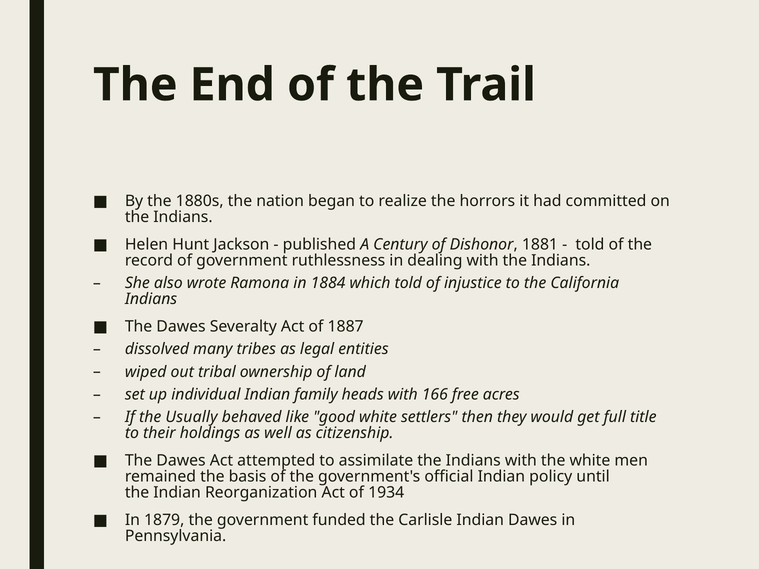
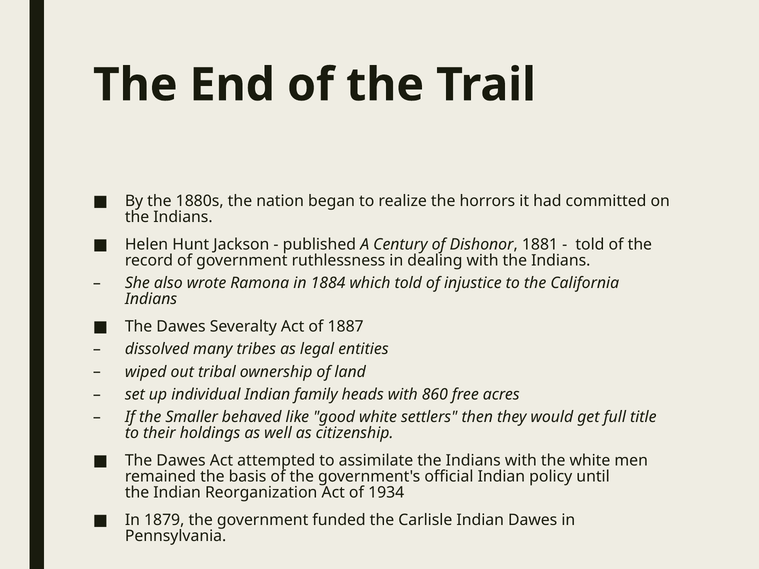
166: 166 -> 860 (435, 395)
Usually: Usually -> Smaller (192, 417)
